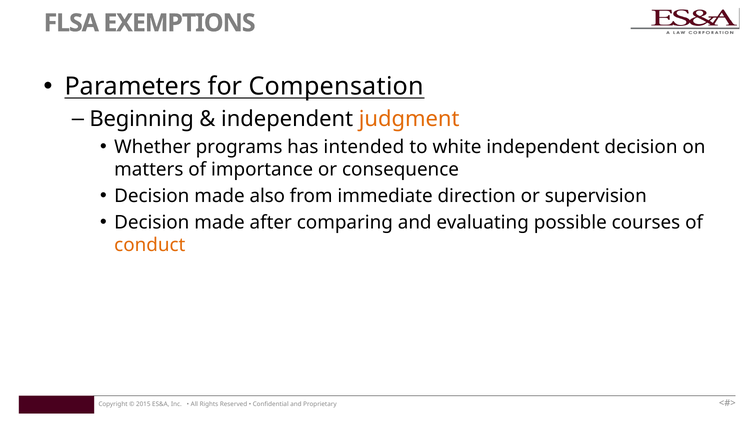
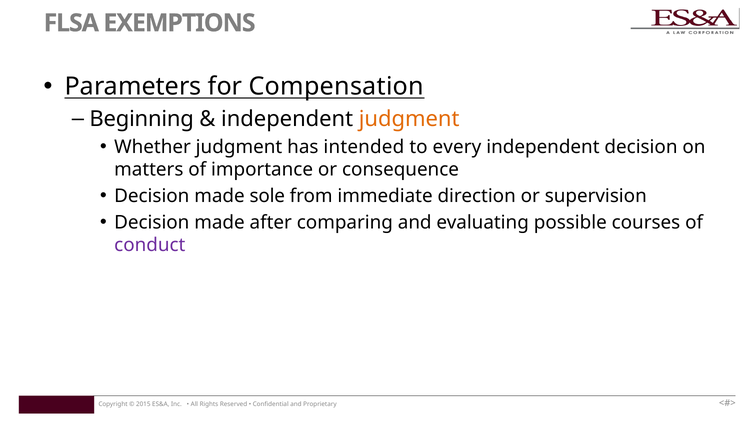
Whether programs: programs -> judgment (239, 147)
white: white -> every (457, 147)
also: also -> sole (267, 196)
conduct colour: orange -> purple (150, 245)
